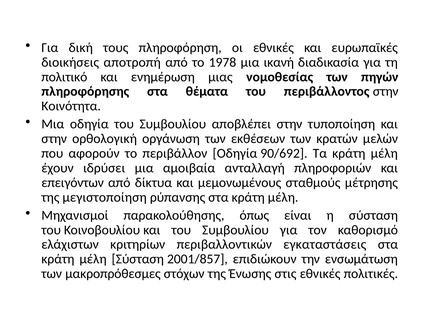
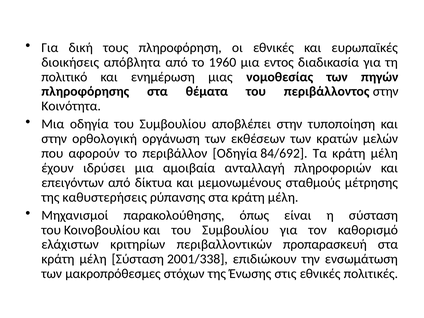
αποτροπή: αποτροπή -> απόβλητα (132, 62)
1978: 1978 -> 1960 (222, 62)
ικανή: ικανή -> εντος (279, 62)
90/692: 90/692 -> 84/692 (284, 153)
μεγιστοποίηση: μεγιστοποίηση -> καθυστερήσεις (105, 197)
εγκαταστάσεις: εγκαταστάσεις -> προπαρασκευή (325, 245)
2001/857: 2001/857 -> 2001/338 (197, 259)
